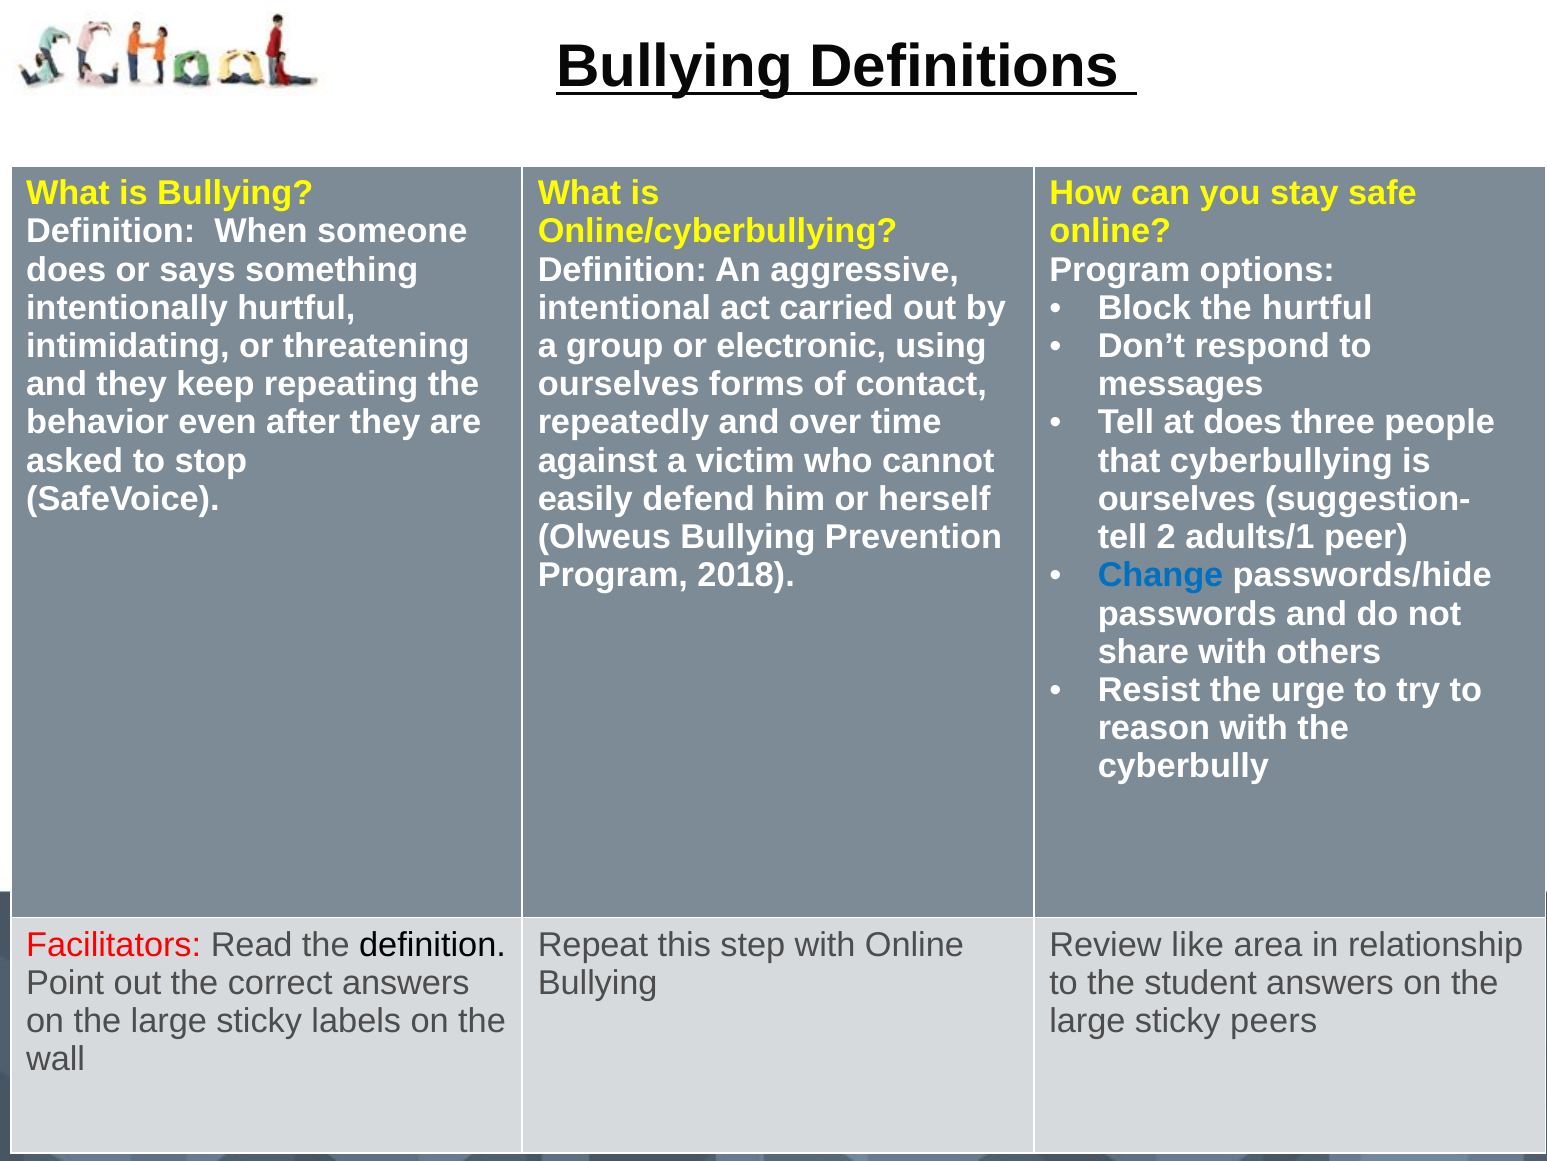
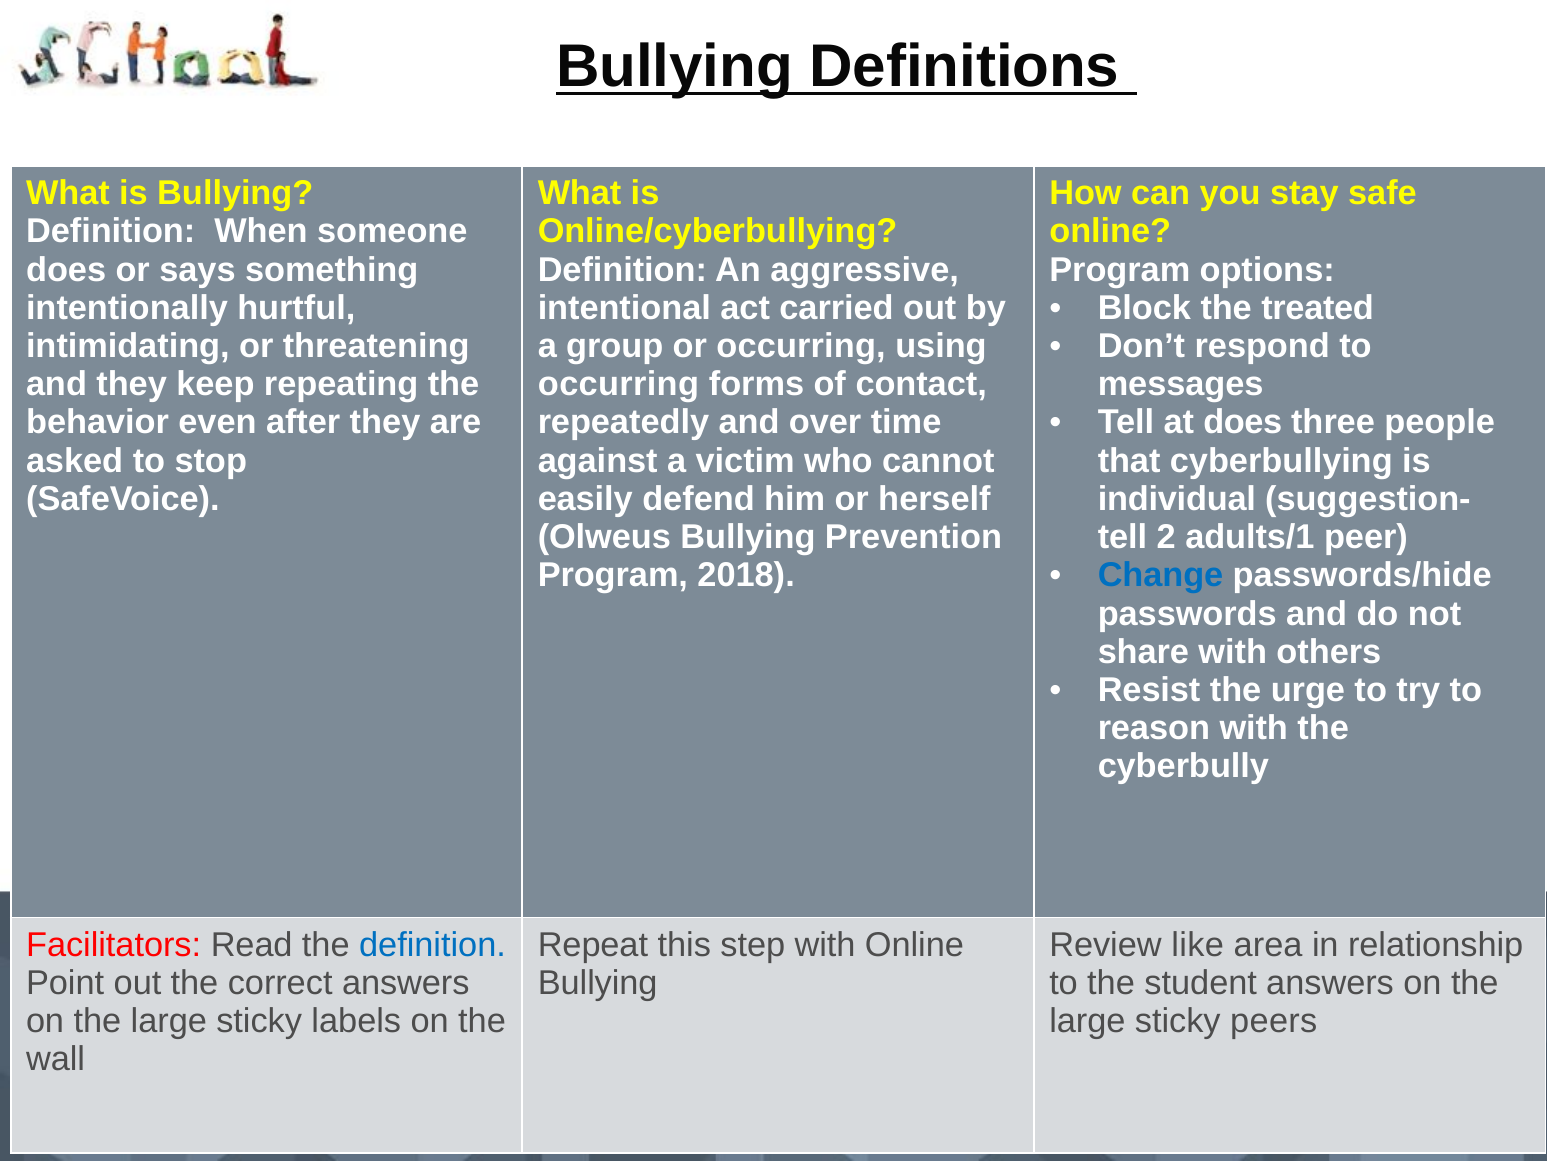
the hurtful: hurtful -> treated (1318, 308)
or electronic: electronic -> occurring (801, 346)
ourselves: ourselves -> occurring (618, 384)
ourselves: ourselves -> individual (1177, 499)
definition colour: black -> blue (432, 944)
